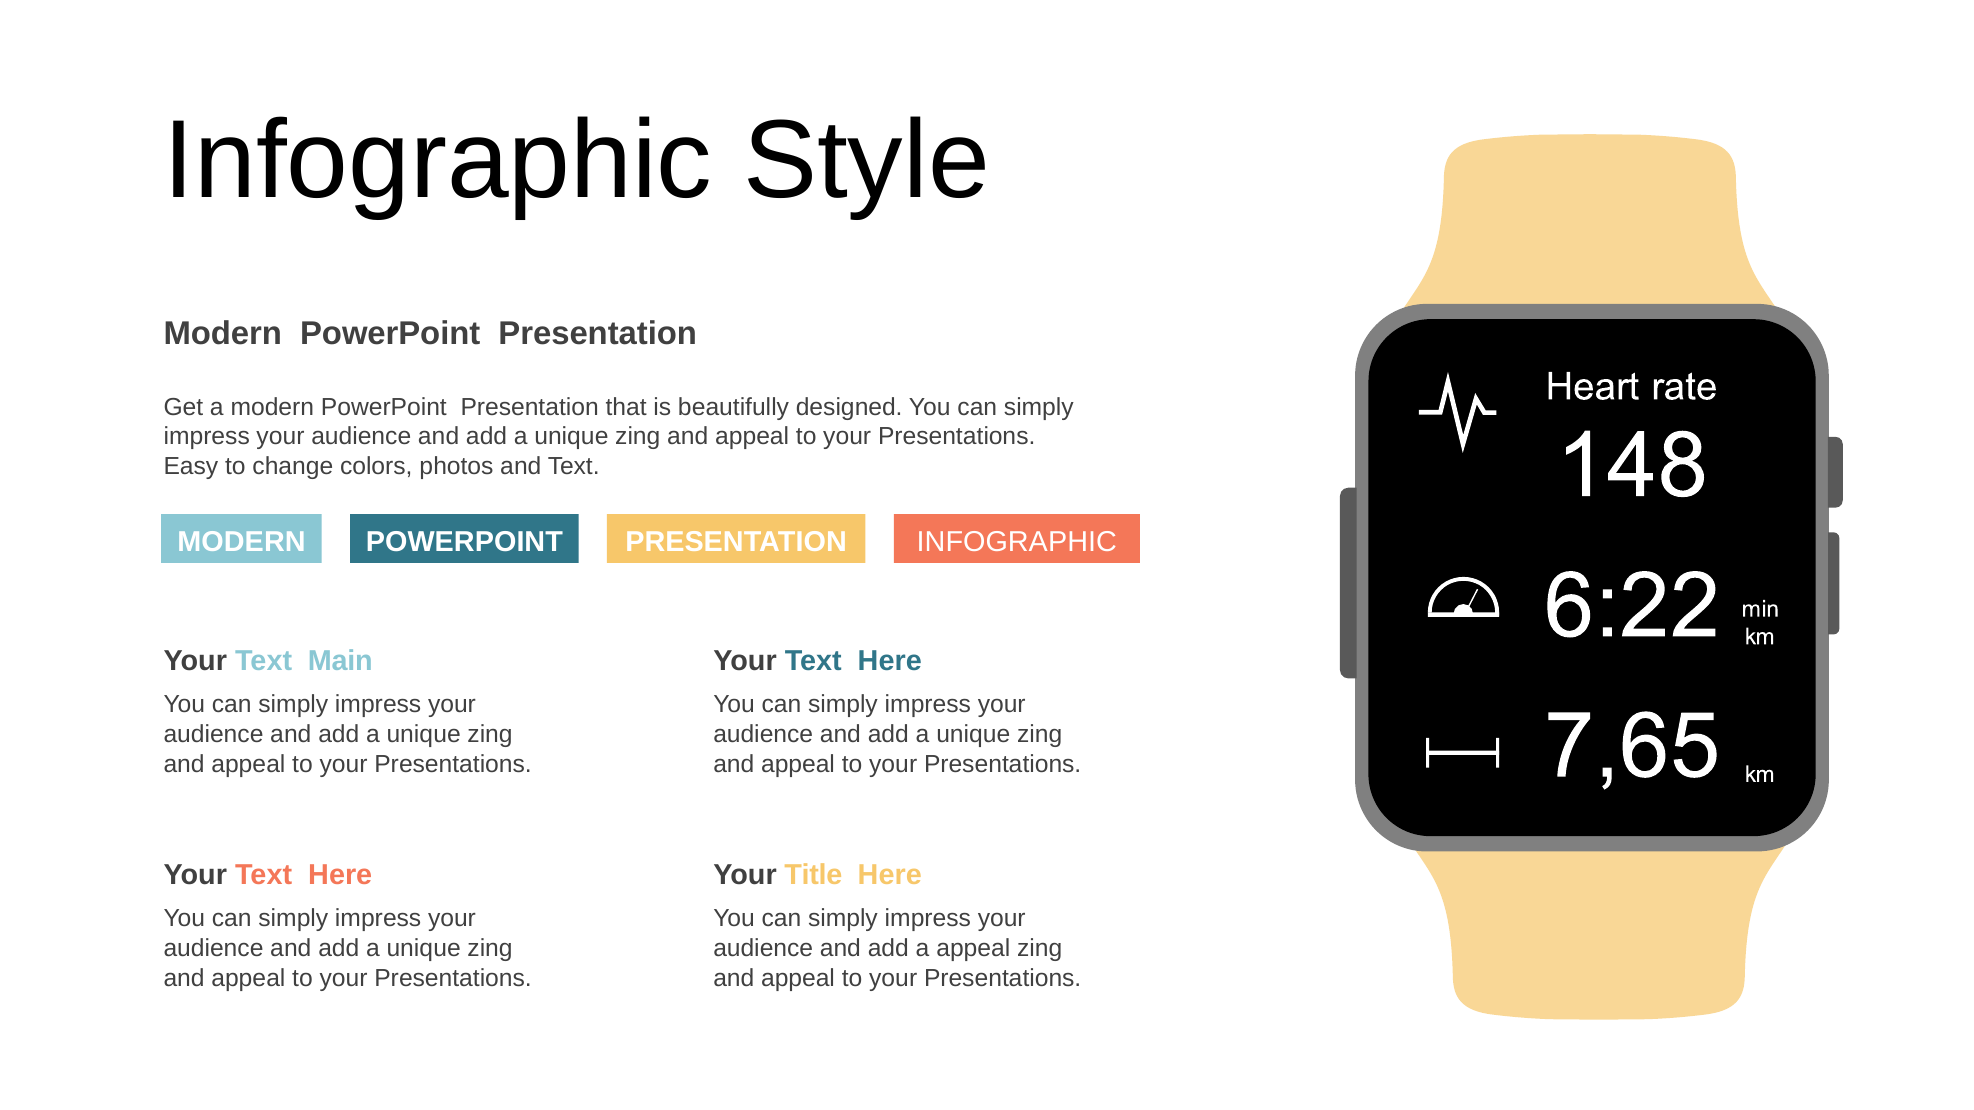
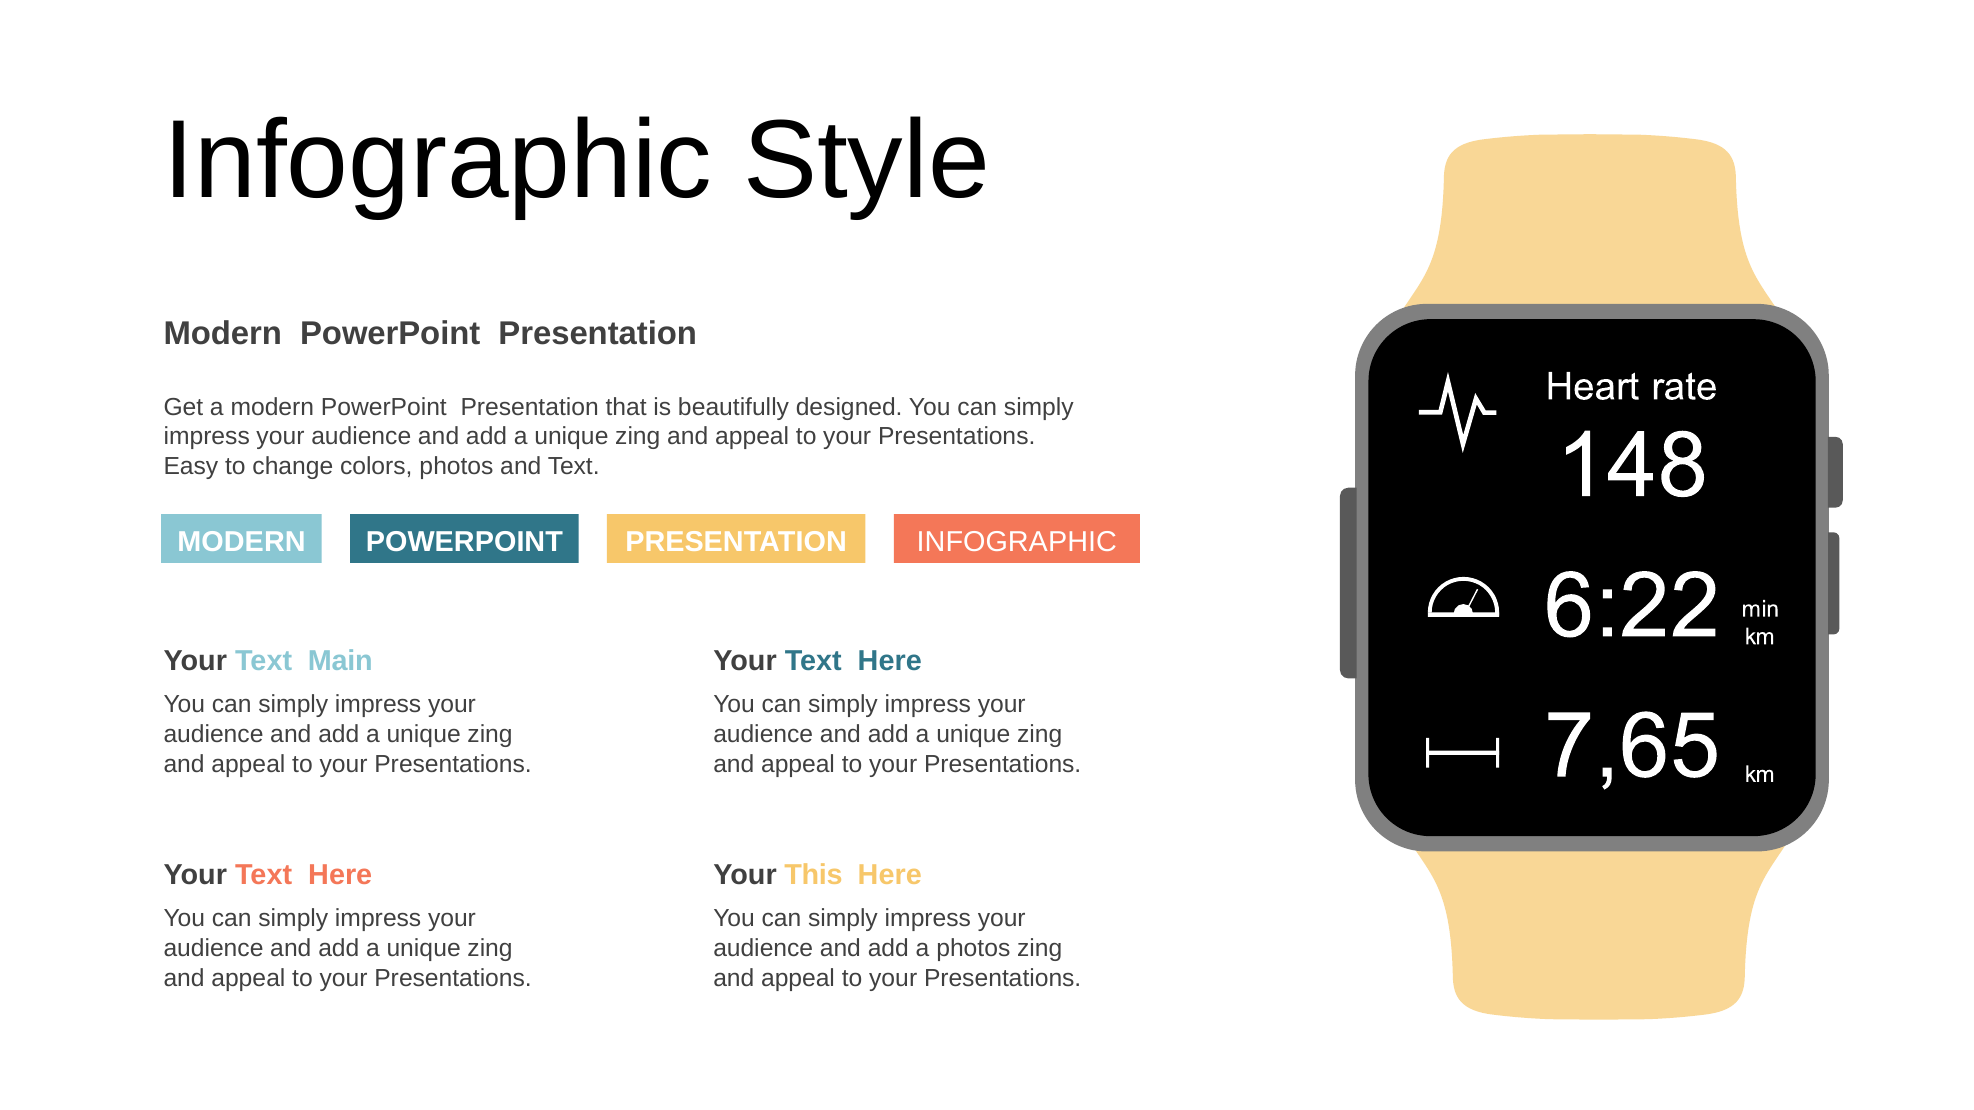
Title: Title -> This (813, 875)
a appeal: appeal -> photos (973, 949)
